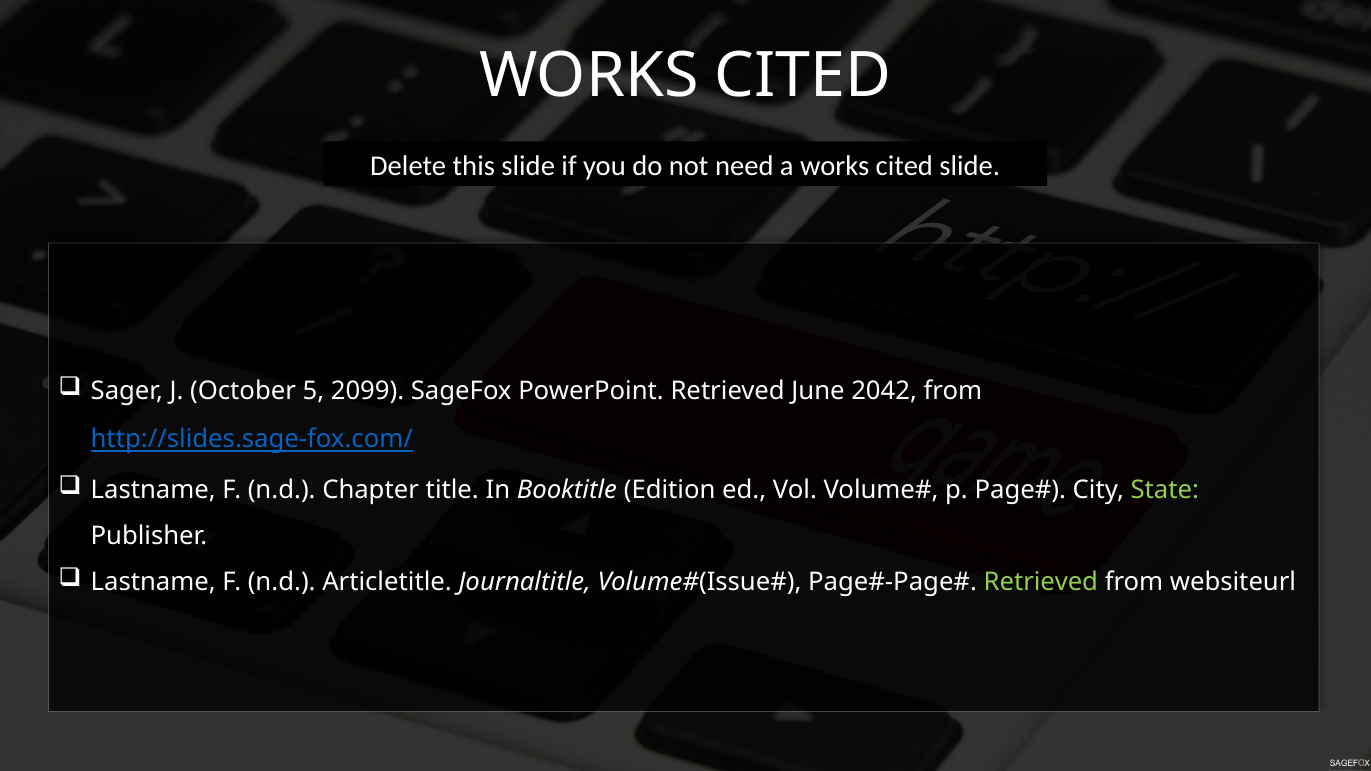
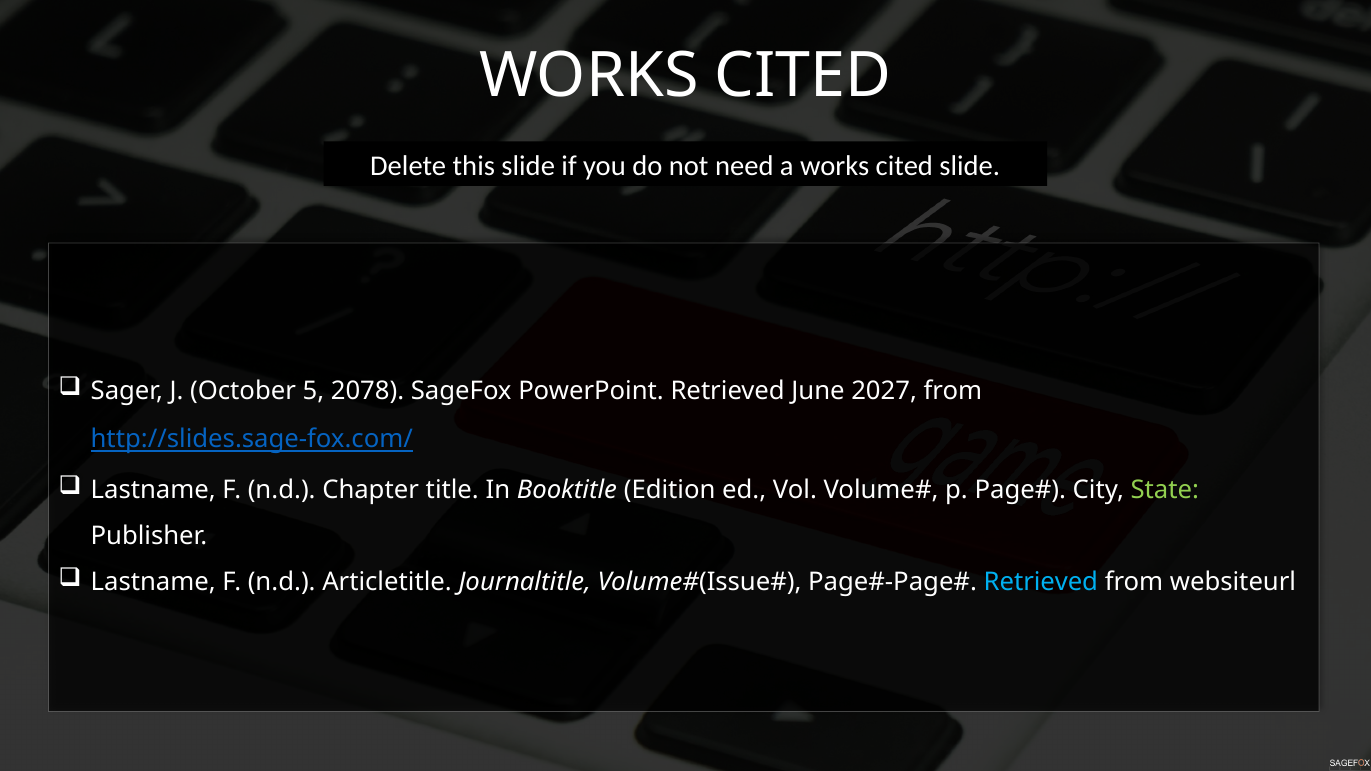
2099: 2099 -> 2078 (367, 391)
2042: 2042 -> 2027 (884, 391)
Retrieved colour: light green -> light blue (1041, 583)
